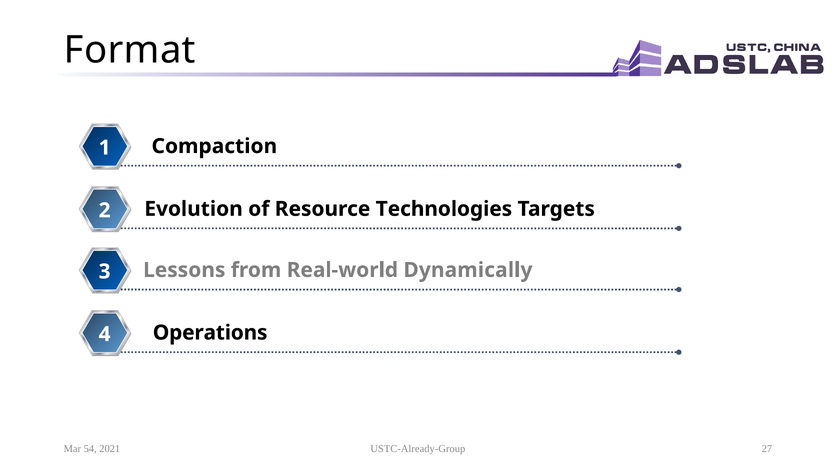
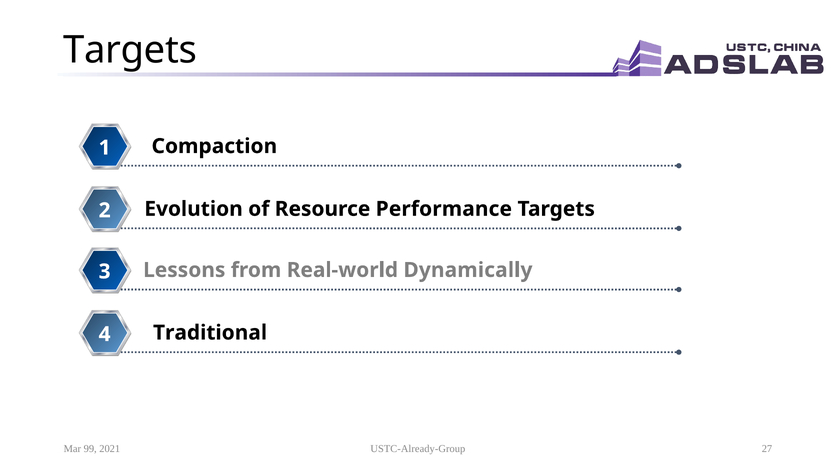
Format: Format -> Targets (130, 50)
Technologies: Technologies -> Performance (444, 209)
Operations: Operations -> Traditional (210, 333)
54: 54 -> 99 (90, 449)
